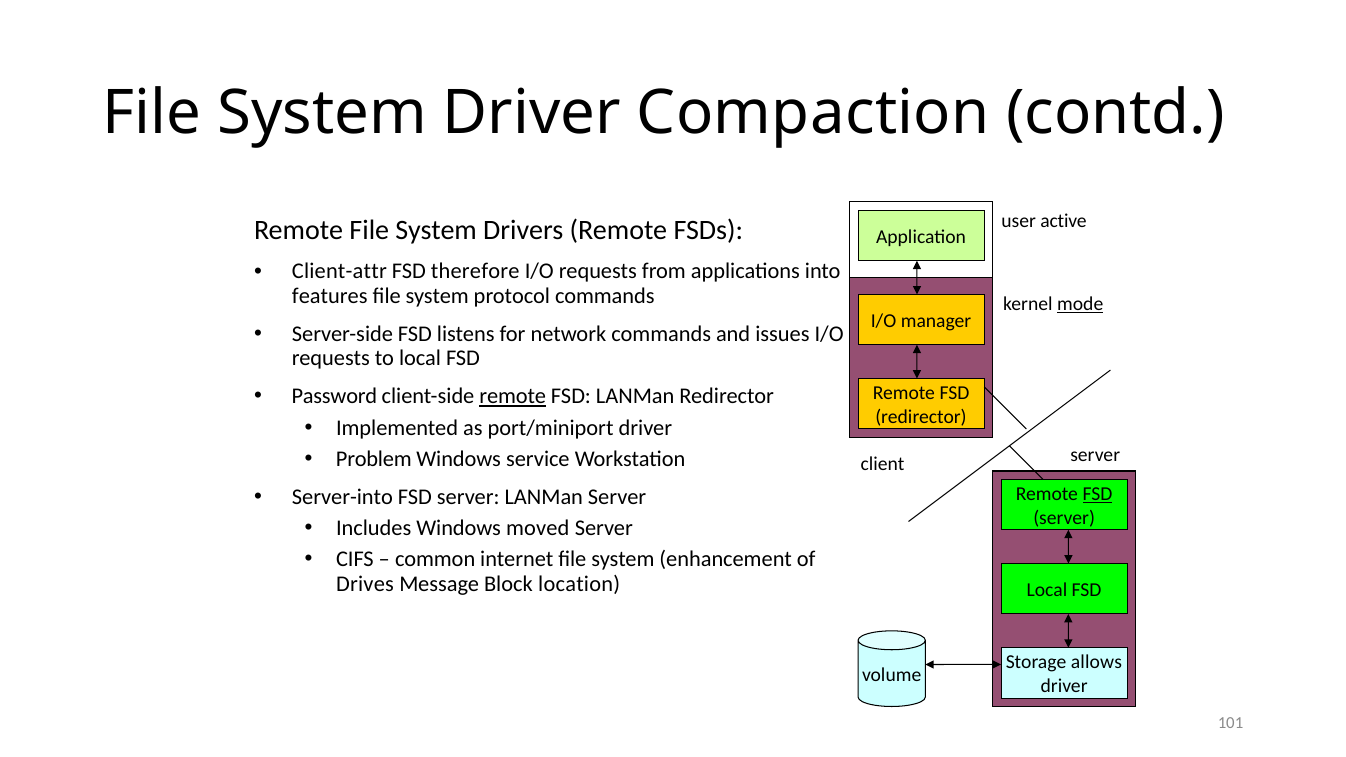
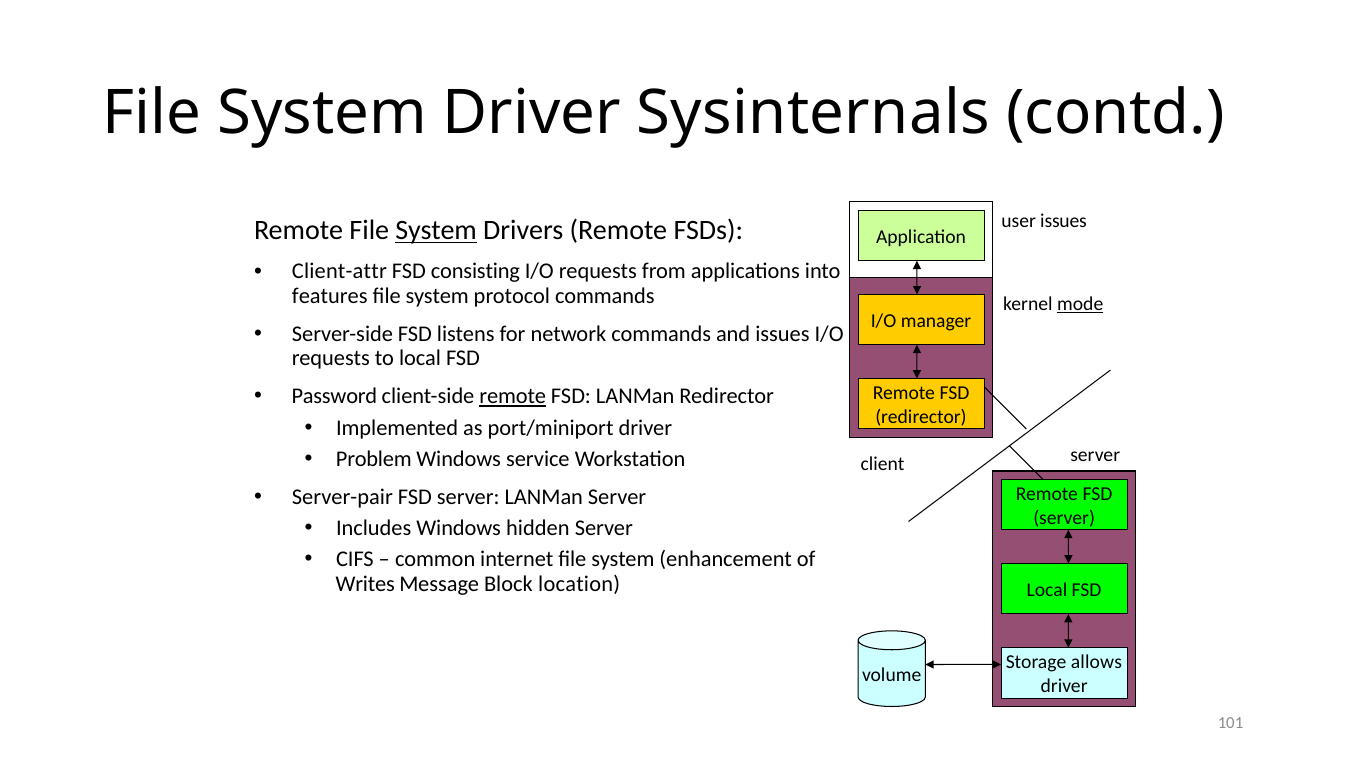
Compaction: Compaction -> Sysinternals (813, 113)
user active: active -> issues (1064, 221)
System underline: none -> present (436, 230)
therefore: therefore -> consisting (475, 272)
Server-into: Server-into -> Server-pair (342, 497)
FSD underline: present -> none (1097, 494)
moved: moved -> hidden (538, 528)
Drives: Drives -> Writes (365, 584)
